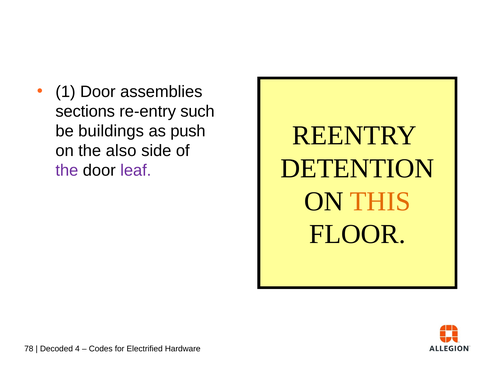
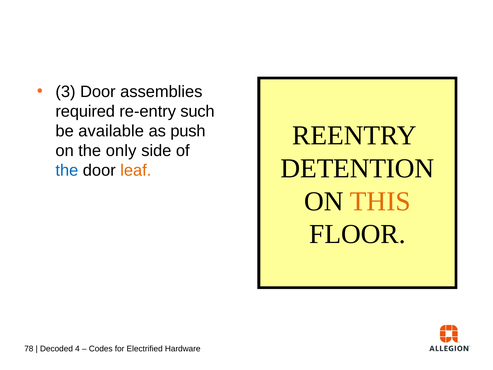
1: 1 -> 3 (65, 92)
sections: sections -> required (85, 111)
buildings: buildings -> available (111, 131)
also: also -> only (121, 151)
the colour: purple -> blue (67, 170)
leaf colour: purple -> orange (136, 170)
